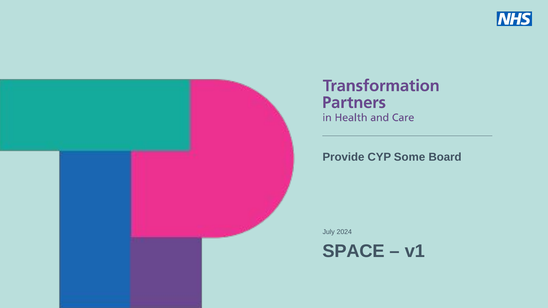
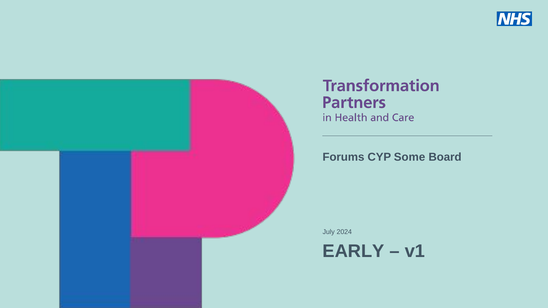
Provide: Provide -> Forums (343, 157)
SPACE: SPACE -> EARLY (354, 251)
